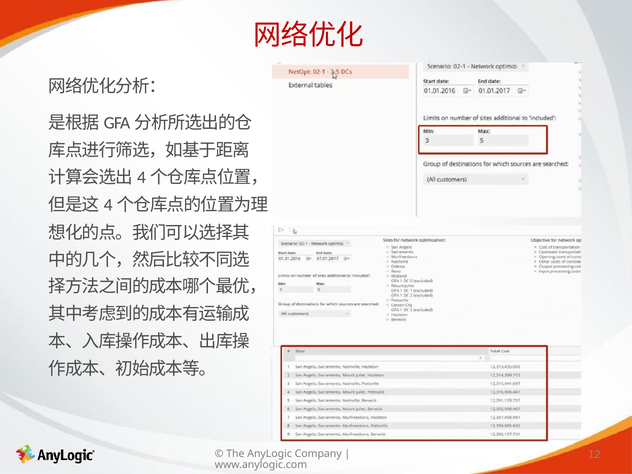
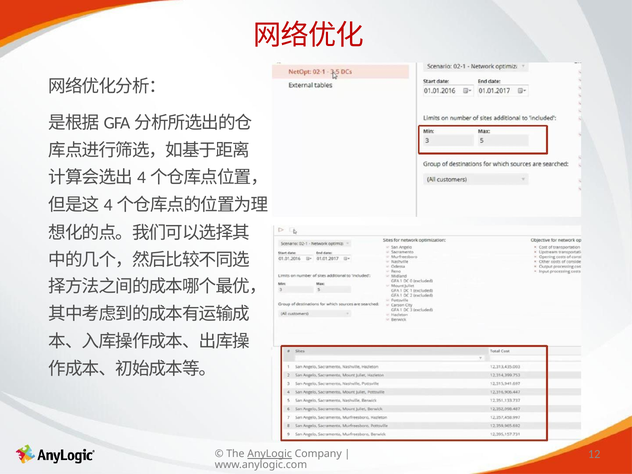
AnyLogic underline: none -> present (270, 454)
